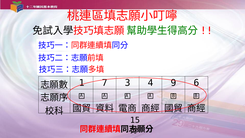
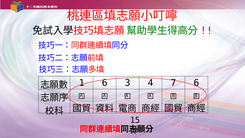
1 7: 7 -> 6 (105, 83)
9: 9 -> 7 (173, 83)
